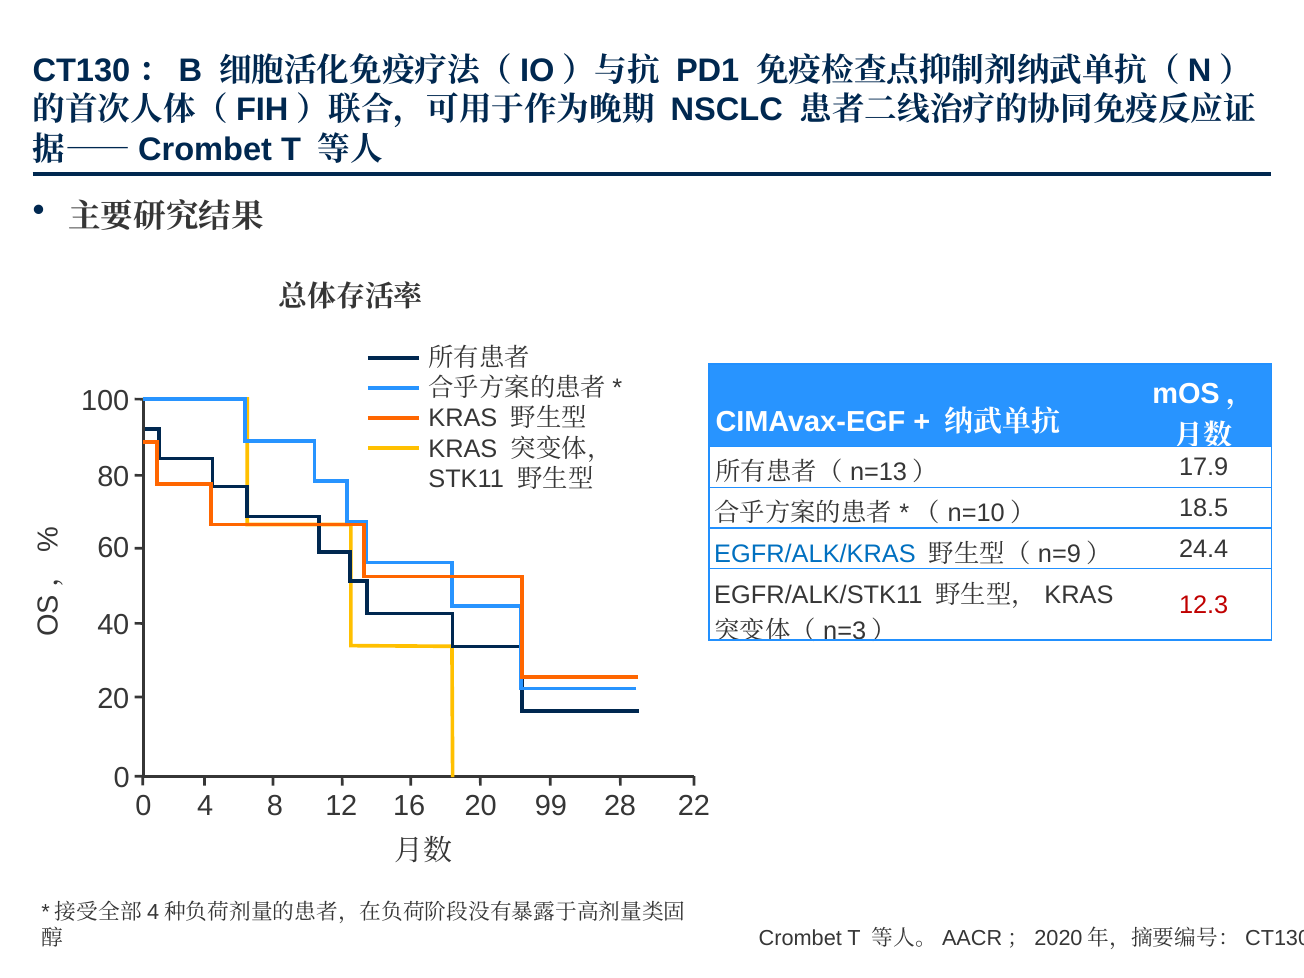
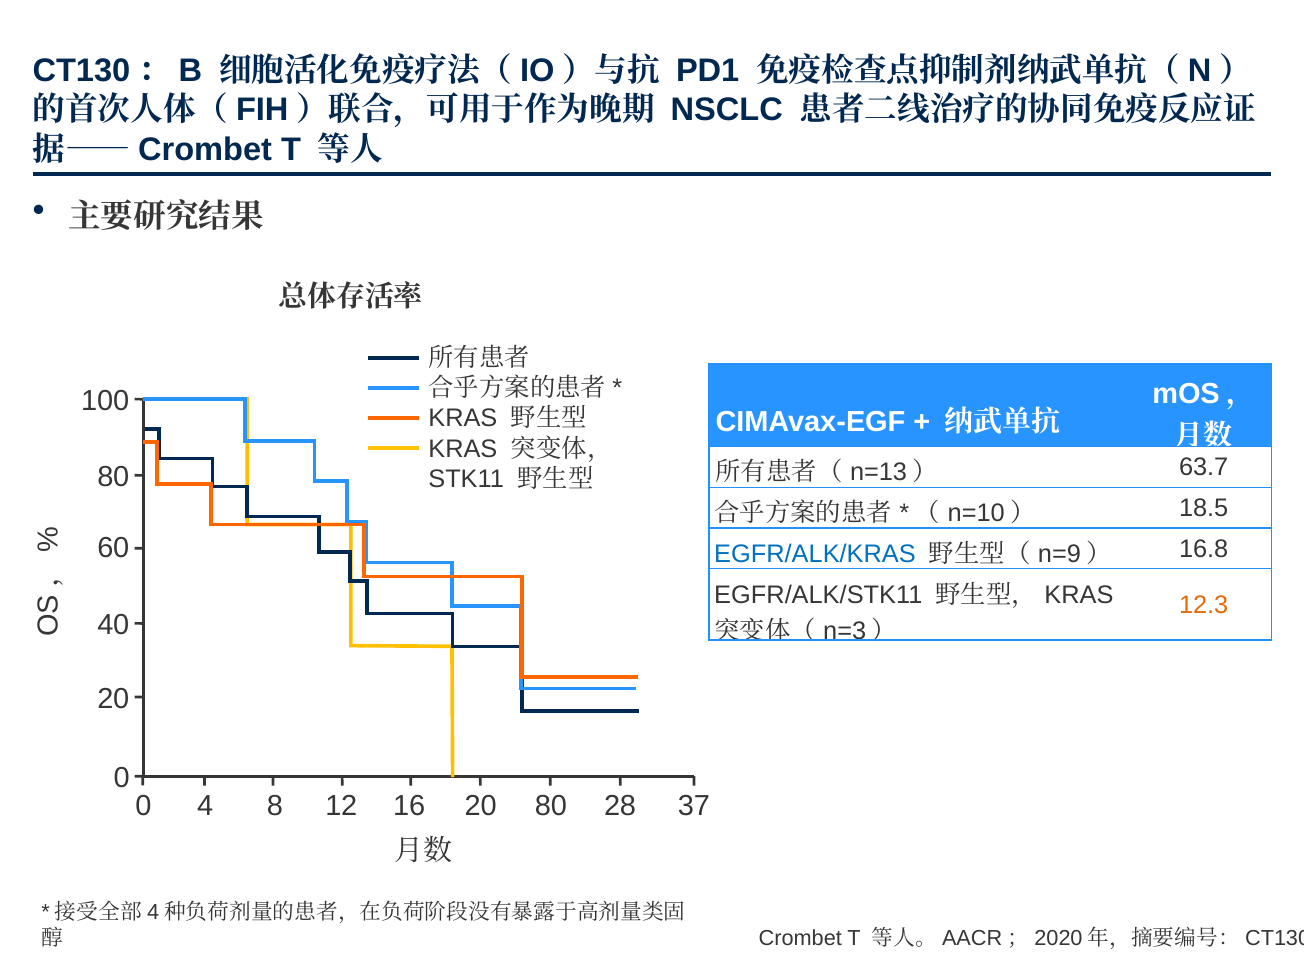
17.9: 17.9 -> 63.7 (1204, 467)
24.4: 24.4 -> 16.8 (1204, 549)
12.3 colour: red -> orange (1204, 605)
20 99: 99 -> 80 (551, 806)
22: 22 -> 37 (694, 806)
